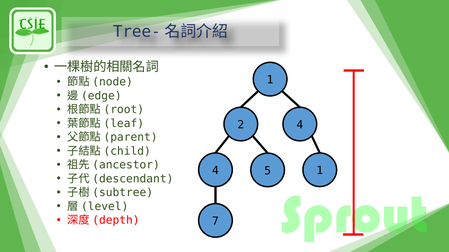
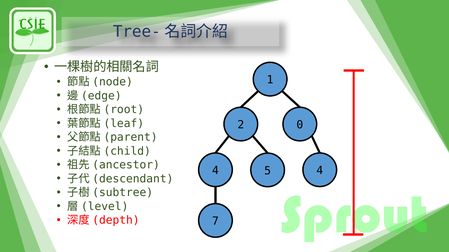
2 4: 4 -> 0 (300, 125)
5 1: 1 -> 4 (320, 171)
